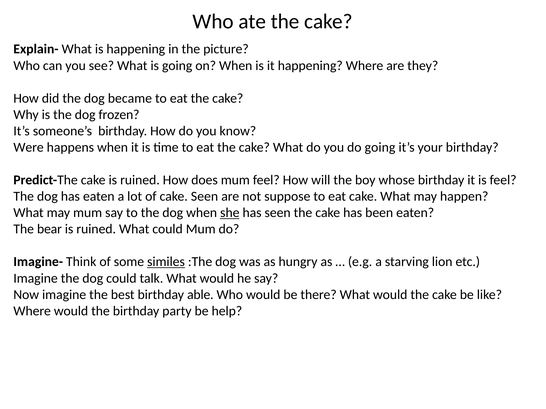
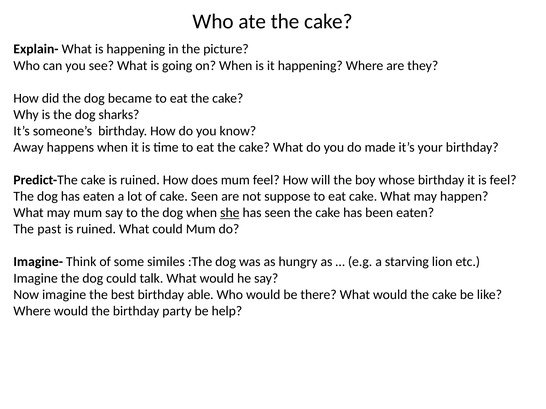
frozen: frozen -> sharks (119, 115)
Were: Were -> Away (29, 147)
do going: going -> made (380, 147)
bear: bear -> past (49, 229)
similes underline: present -> none (166, 262)
